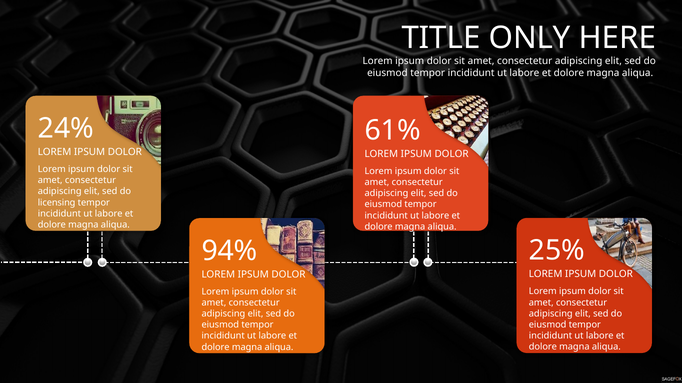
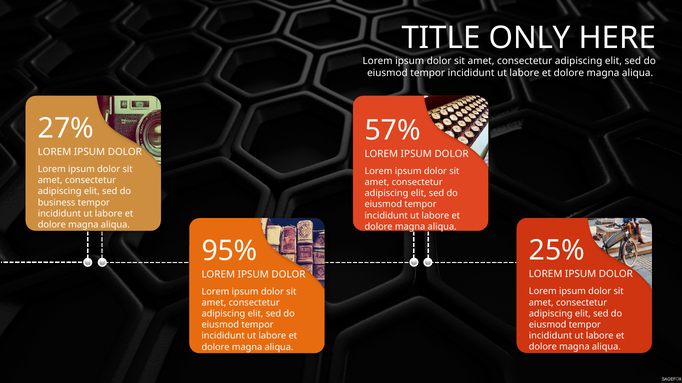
24%: 24% -> 27% (66, 129)
61%: 61% -> 57% (393, 130)
licensing: licensing -> business (57, 203)
94%: 94% -> 95% (230, 251)
